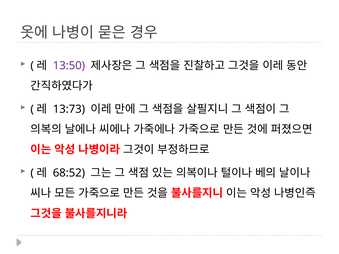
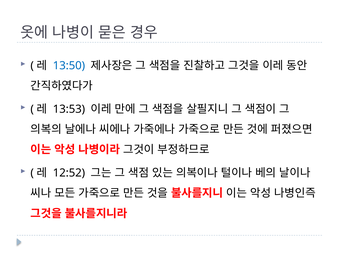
13:50 colour: purple -> blue (69, 66)
13:73: 13:73 -> 13:53 (69, 109)
68:52: 68:52 -> 12:52 (69, 173)
